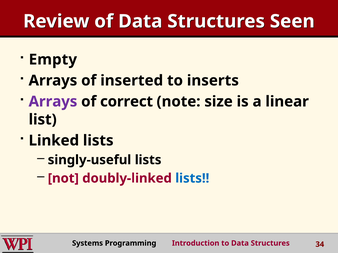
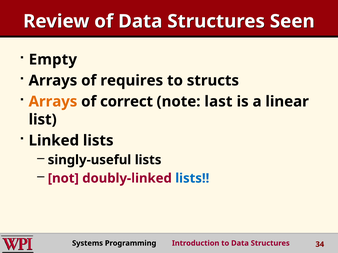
inserted: inserted -> requires (132, 81)
inserts: inserts -> structs (213, 81)
Arrays colour: purple -> orange (53, 102)
size: size -> last (218, 102)
